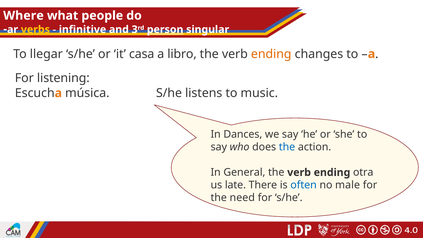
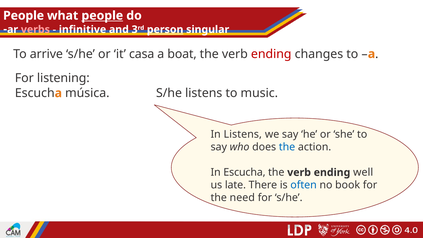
Where: Where -> People (24, 16)
people underline: none -> present (102, 16)
verbs colour: yellow -> pink (35, 29)
llegar: llegar -> arrive (46, 54)
libro: libro -> boat (182, 54)
ending colour: orange -> red (271, 54)
In Dances: Dances -> Listens (243, 134)
General: General -> Escucha (244, 172)
otra: otra -> well (363, 172)
male: male -> book (348, 185)
